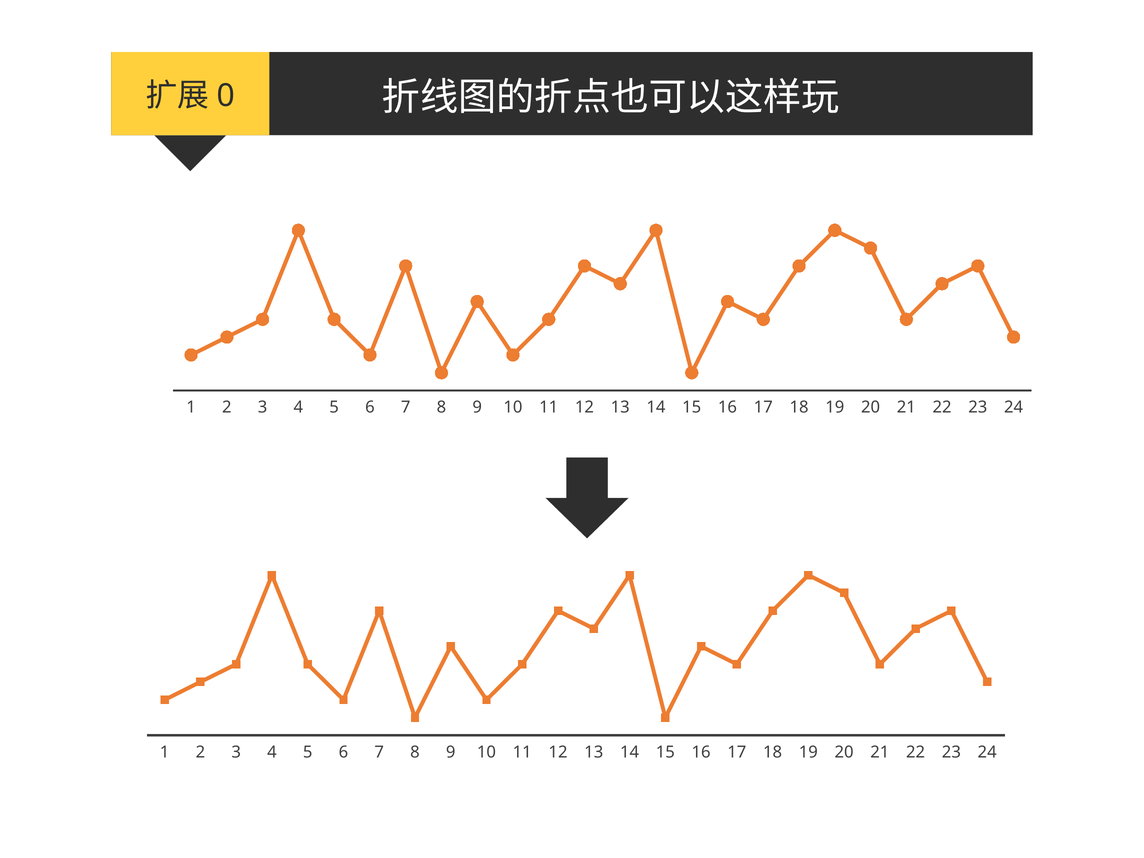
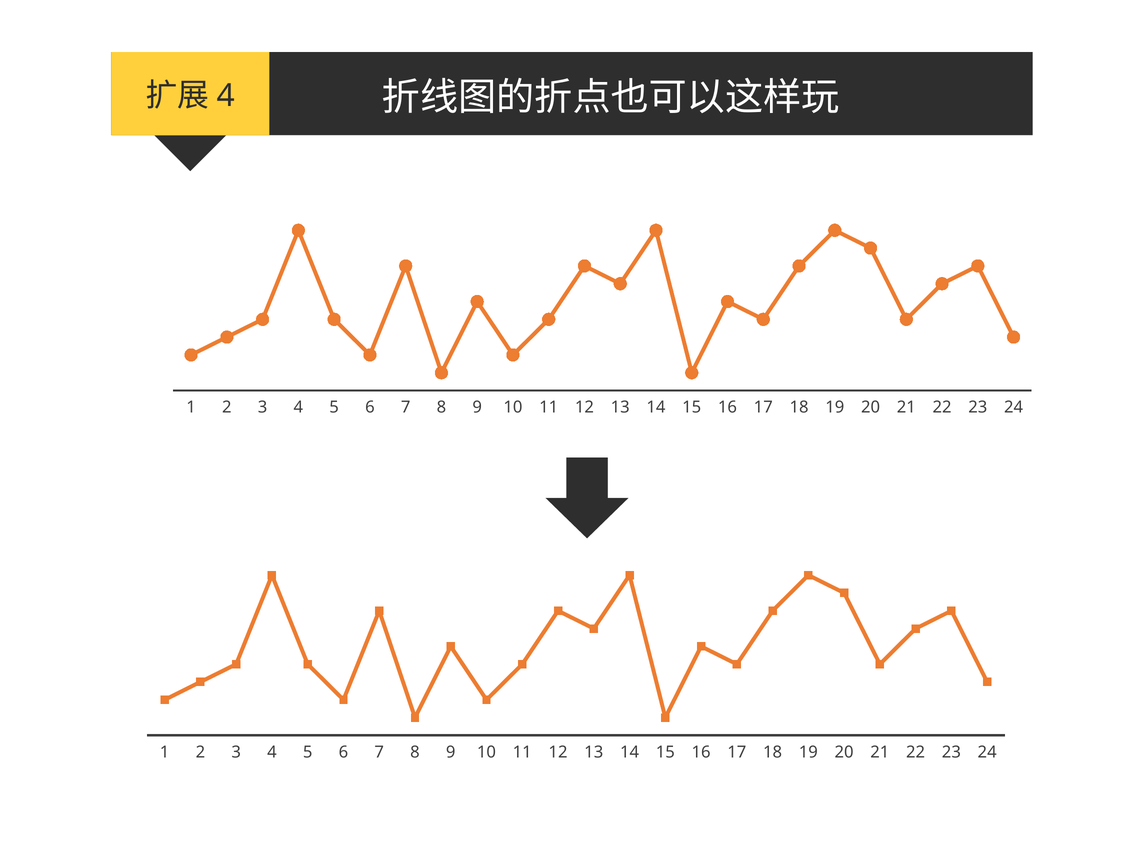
0: 0 -> 4 (226, 96)
